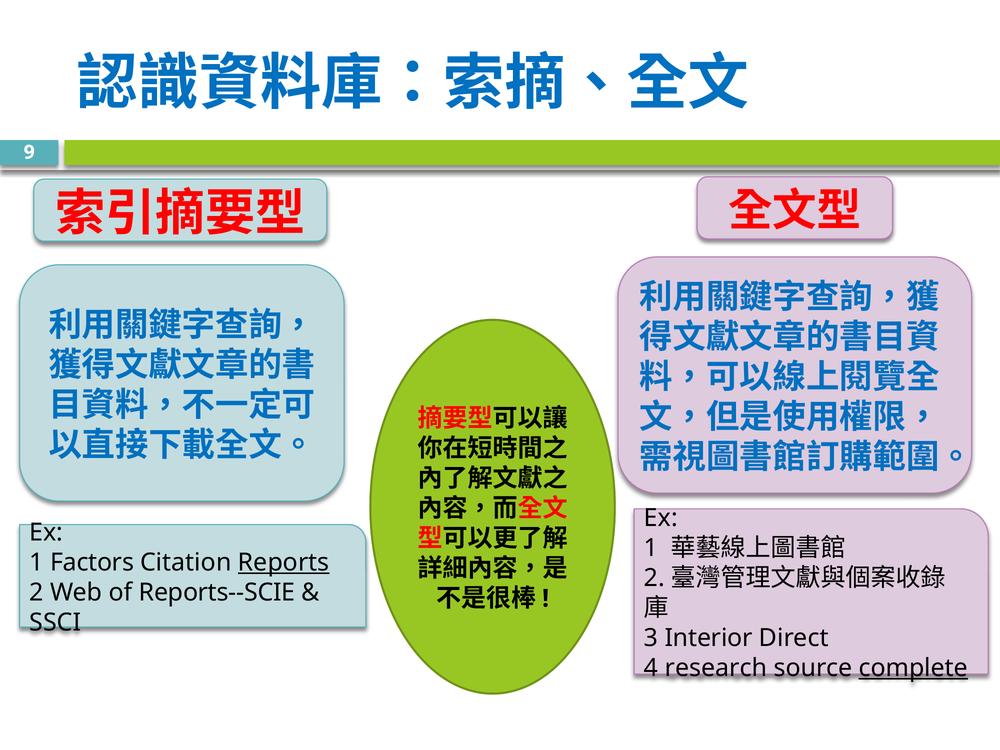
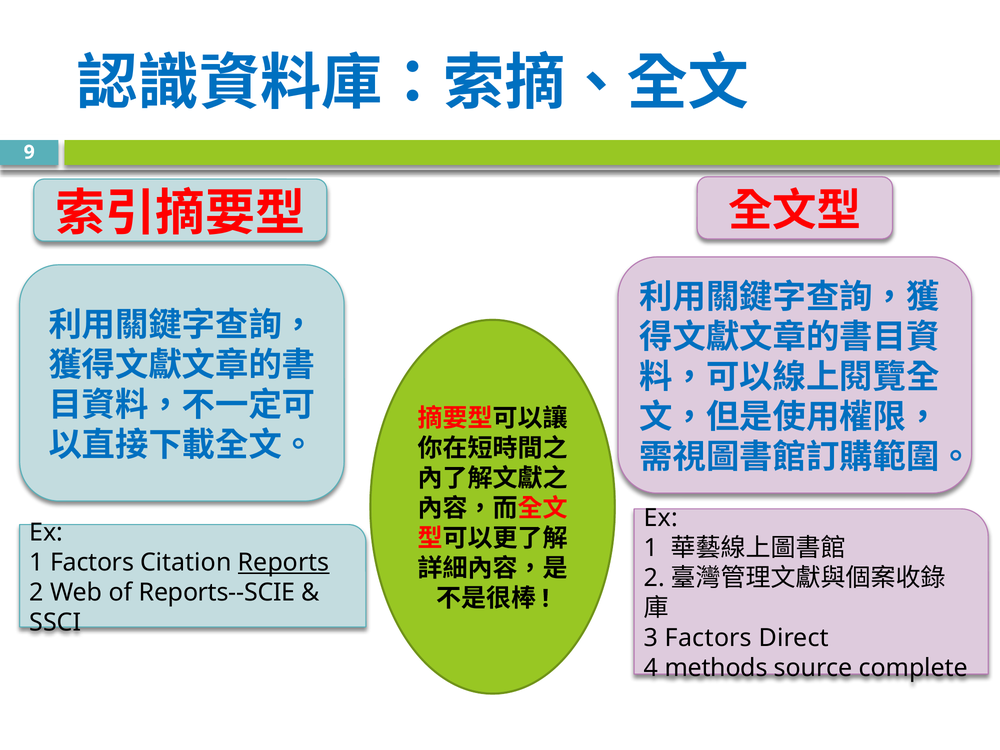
3 Interior: Interior -> Factors (708, 638)
research: research -> methods (716, 668)
complete underline: present -> none (913, 668)
